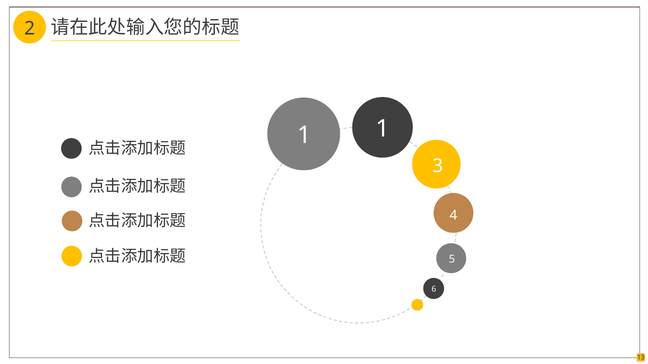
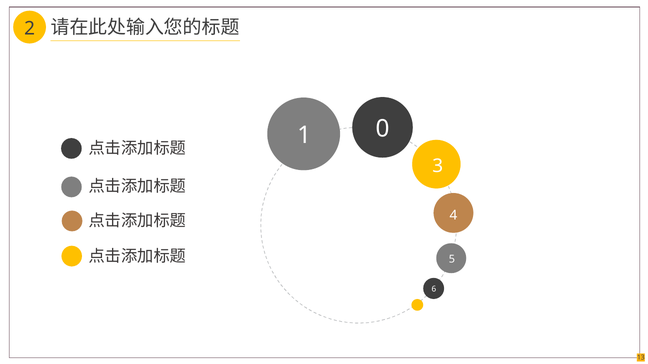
1 1: 1 -> 0 (382, 129)
